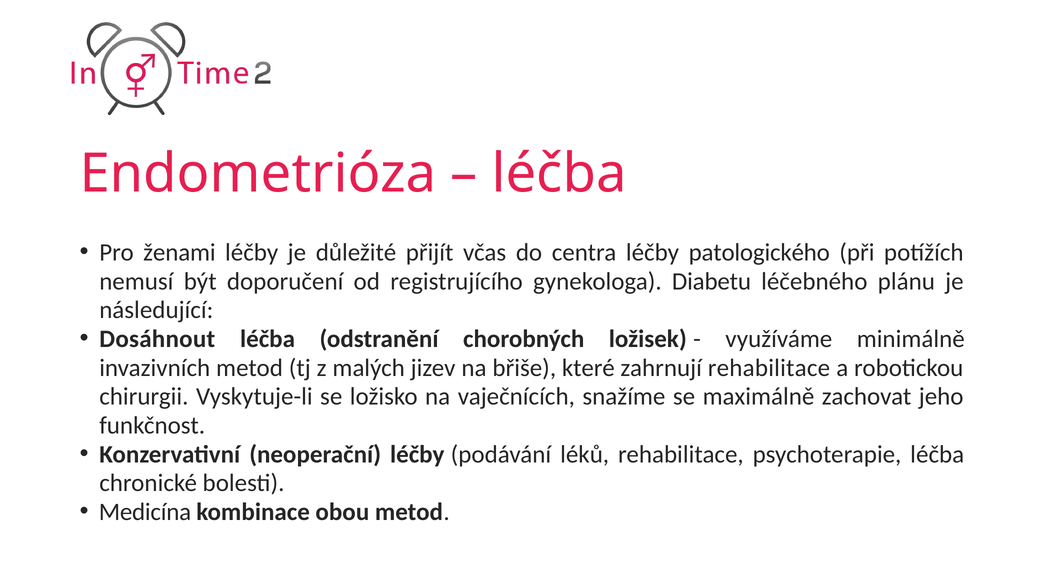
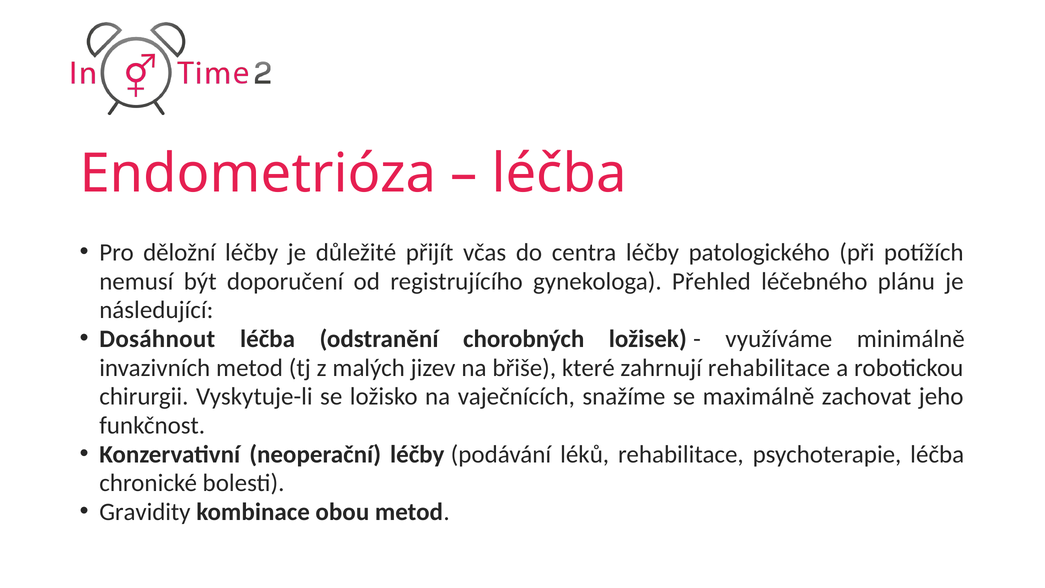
ženami: ženami -> děložní (179, 252)
Diabetu: Diabetu -> Přehled (711, 281)
Medicína: Medicína -> Gravidity (145, 512)
